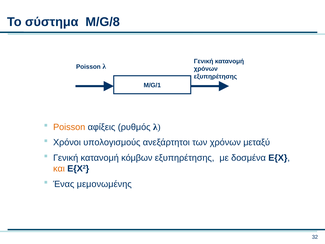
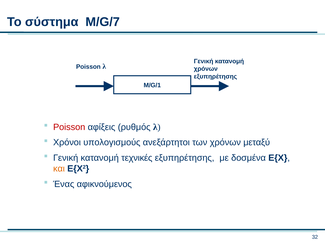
M/G/8: M/G/8 -> M/G/7 (103, 22)
Poisson colour: orange -> red (69, 127)
κόμβων: κόμβων -> τεχνικές (137, 158)
μεμονωμένης: μεμονωμένης -> αφικνούμενος (104, 184)
